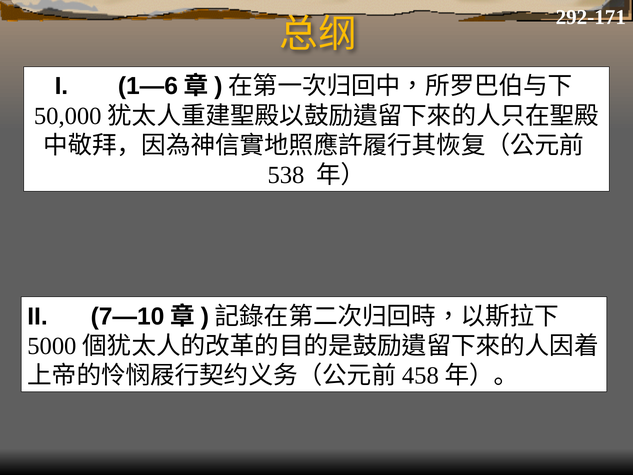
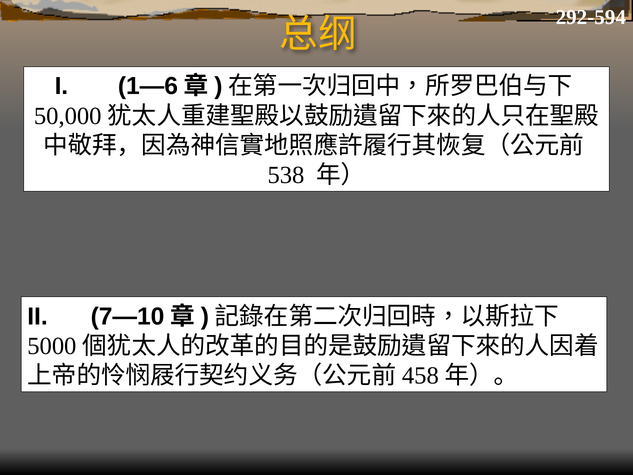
292-171: 292-171 -> 292-594 (591, 17)
